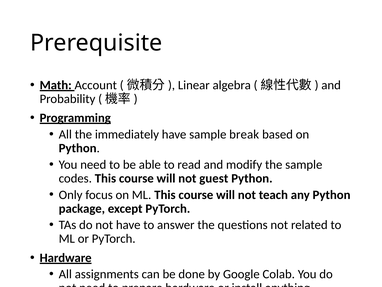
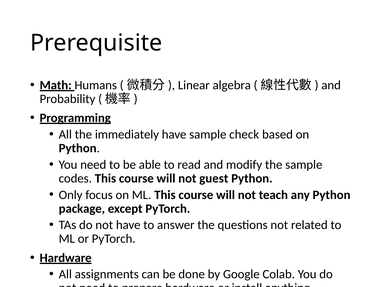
Account: Account -> Humans (96, 85)
break: break -> check (244, 134)
